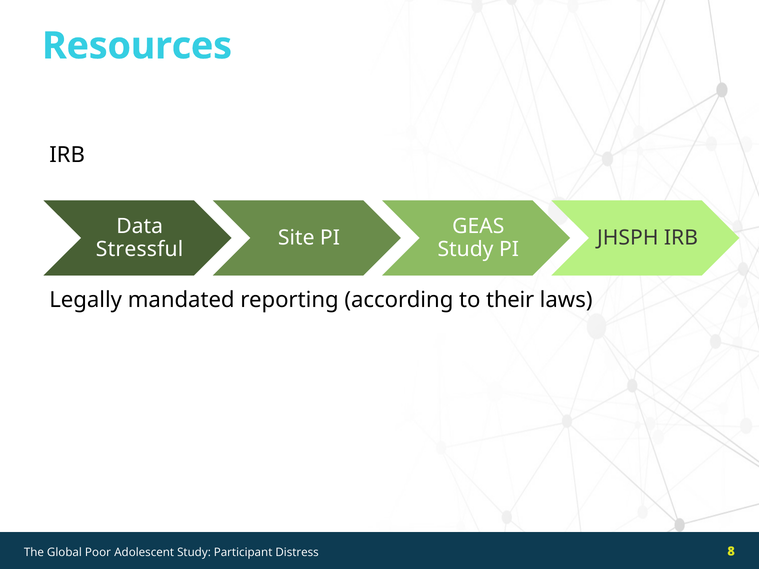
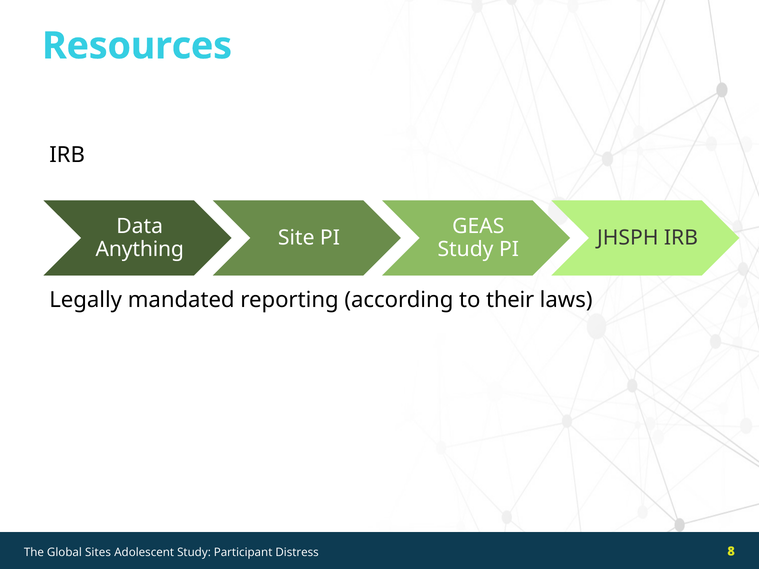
Stressful: Stressful -> Anything (140, 249)
Poor: Poor -> Sites (98, 552)
